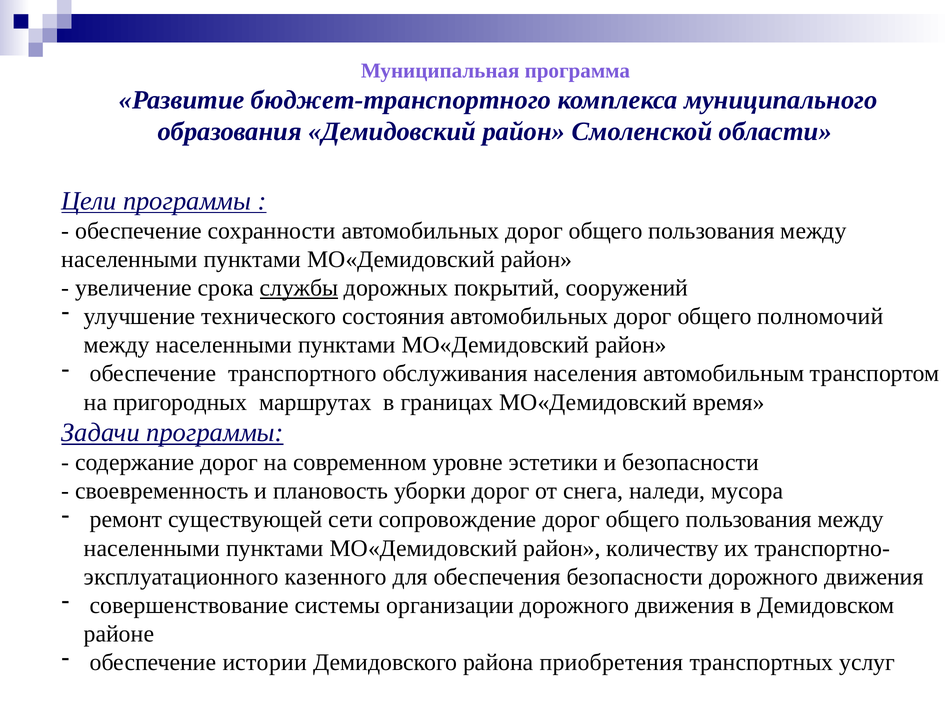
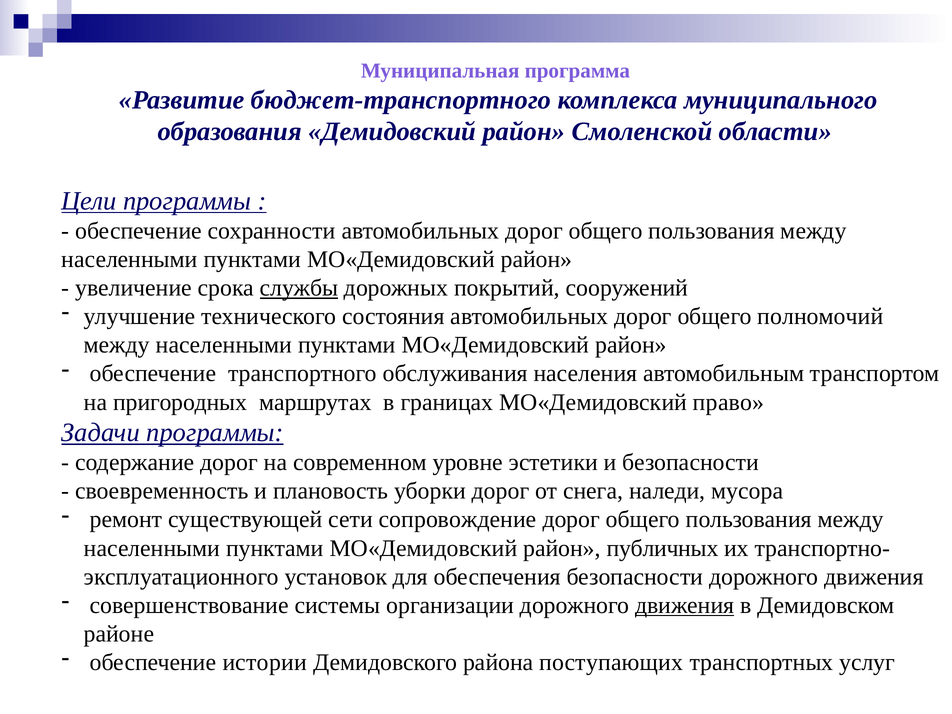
время: время -> право (729, 402)
количеству: количеству -> публичных (663, 548)
казенного: казенного -> установок (336, 577)
движения underline: none -> present (685, 605)
приобретения: приобретения -> поступающих (611, 662)
